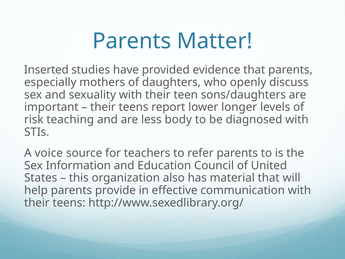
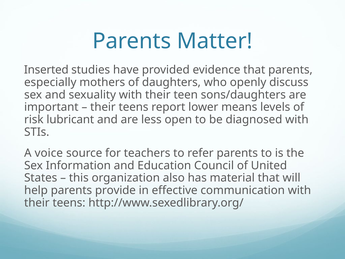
longer: longer -> means (239, 107)
teaching: teaching -> lubricant (70, 119)
body: body -> open (178, 119)
